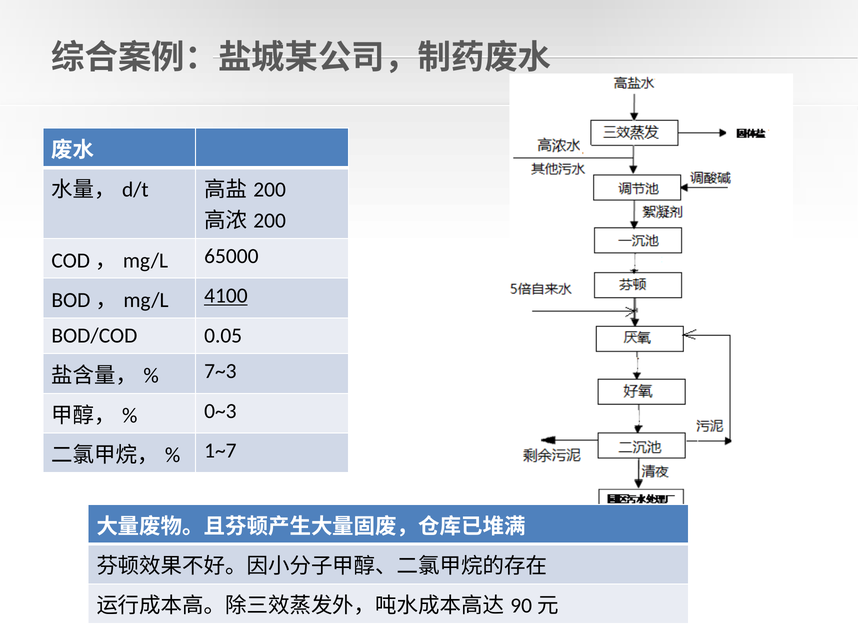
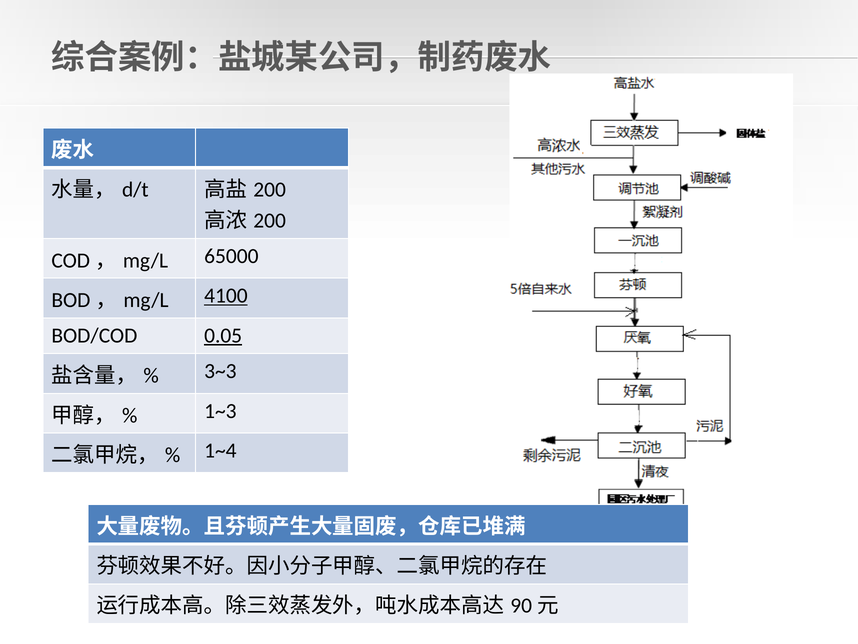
0.05 underline: none -> present (223, 335)
7~3: 7~3 -> 3~3 (220, 371)
0~3: 0~3 -> 1~3 (220, 411)
1~7: 1~7 -> 1~4 (220, 450)
